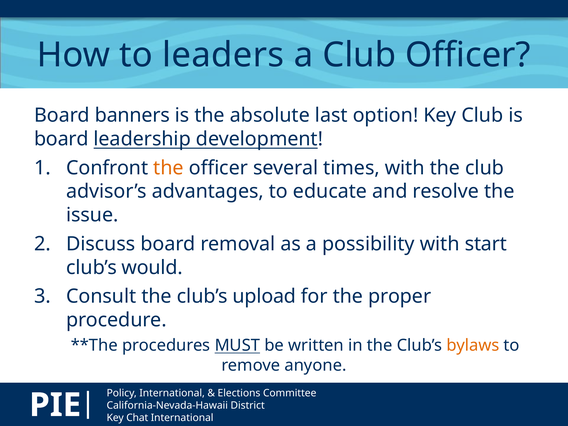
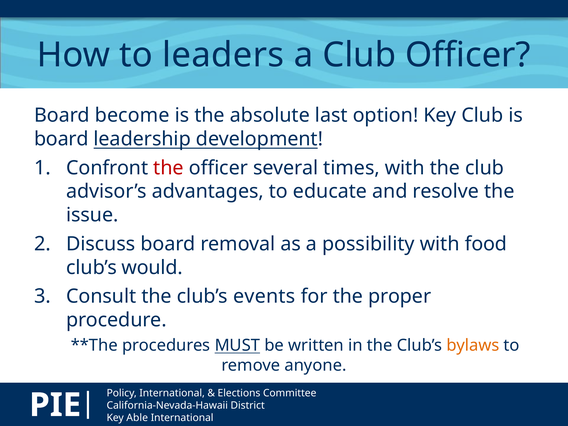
banners: banners -> become (132, 115)
the colour: orange -> red (169, 168)
start: start -> food (486, 244)
upload: upload -> events (264, 296)
Chat: Chat -> Able (137, 418)
